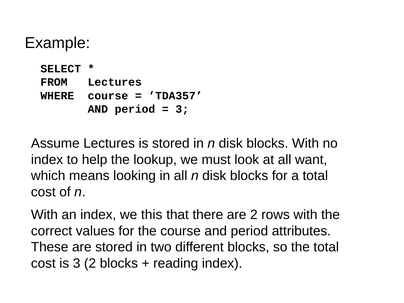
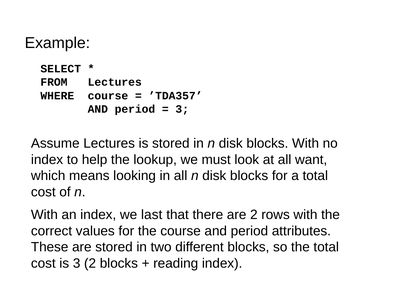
this: this -> last (152, 215)
